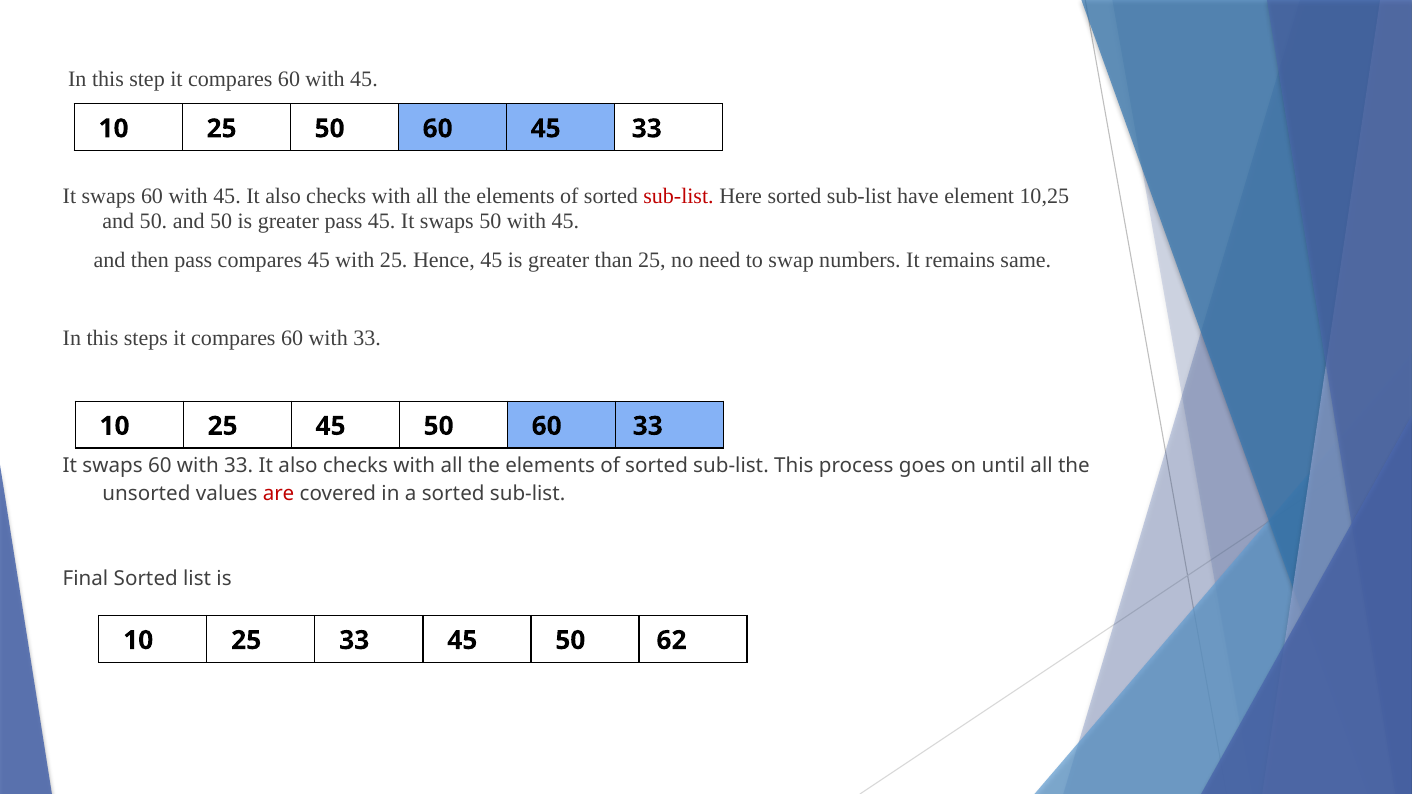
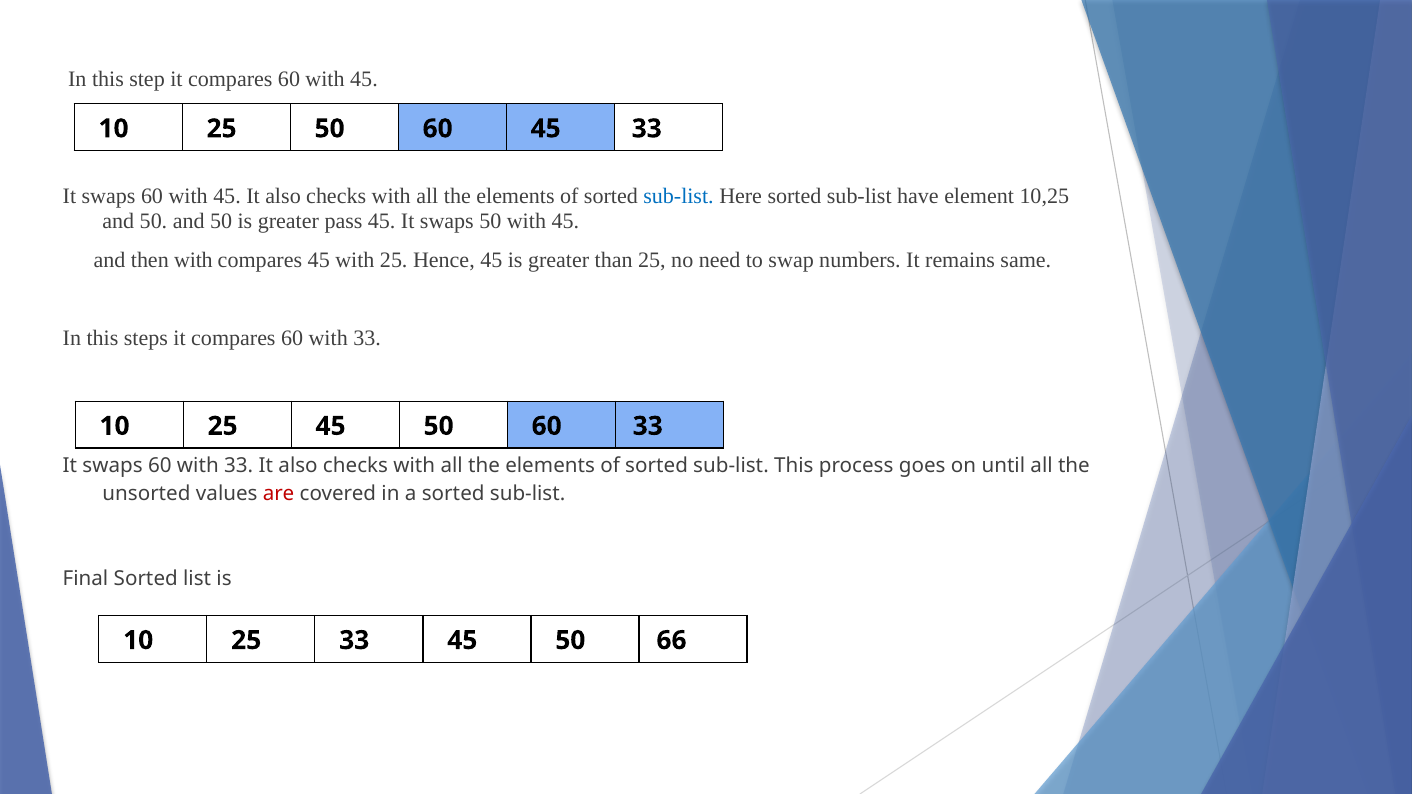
sub-list colour: red -> blue (679, 196)
then pass: pass -> with (193, 260)
62: 62 -> 66 (672, 641)
